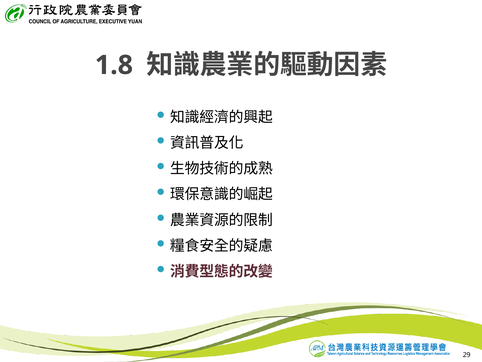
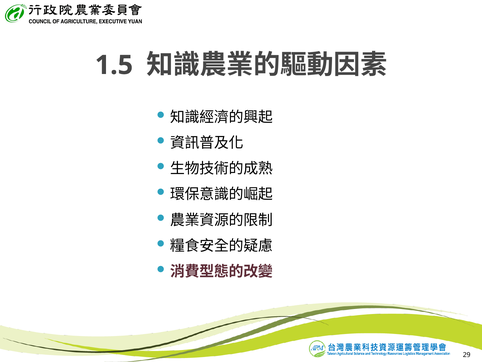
1.8: 1.8 -> 1.5 (114, 65)
